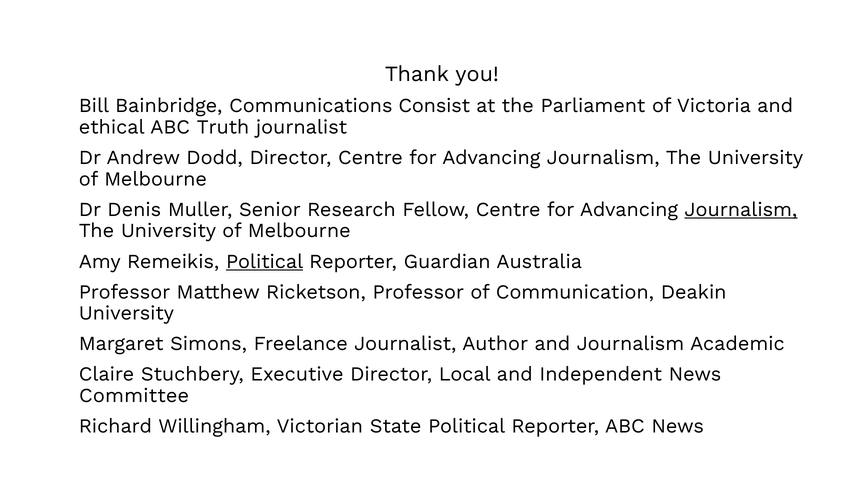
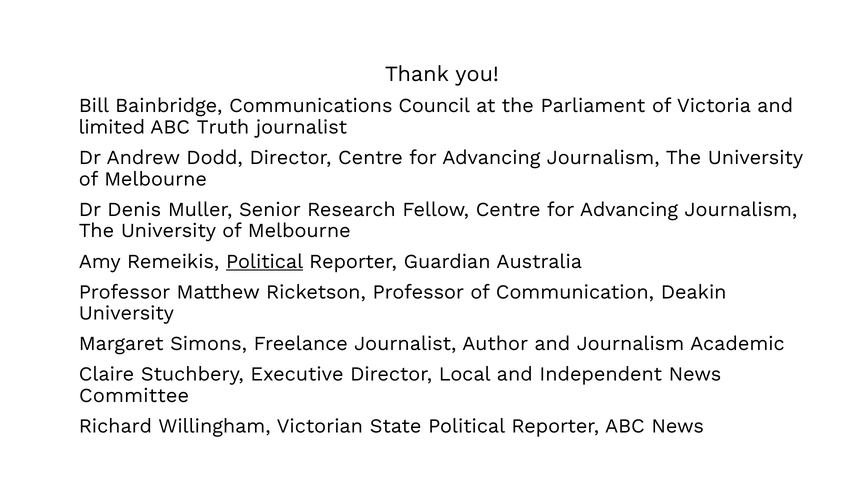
Consist: Consist -> Council (434, 106)
ethical: ethical -> limited (112, 127)
Journalism underline: present -> none (741, 210)
